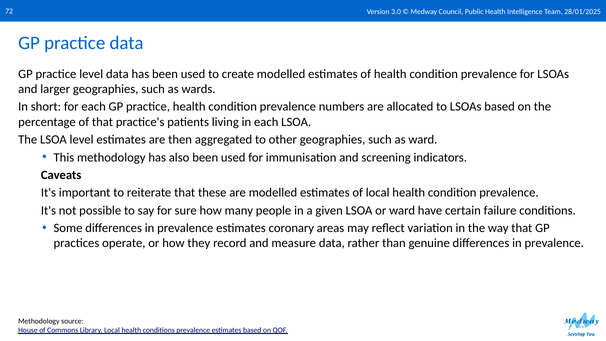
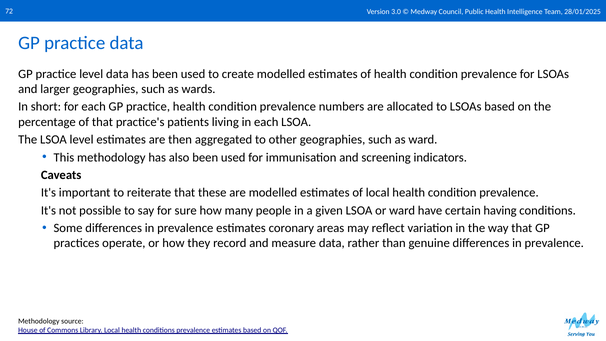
failure: failure -> having (500, 210)
